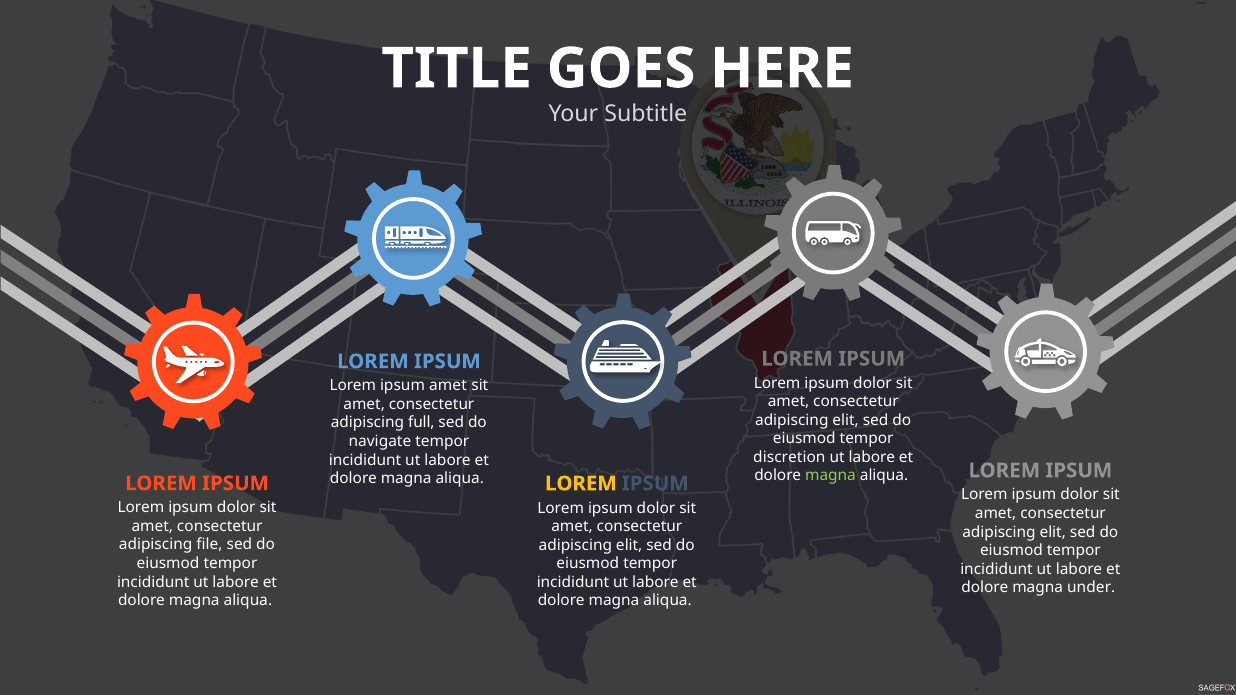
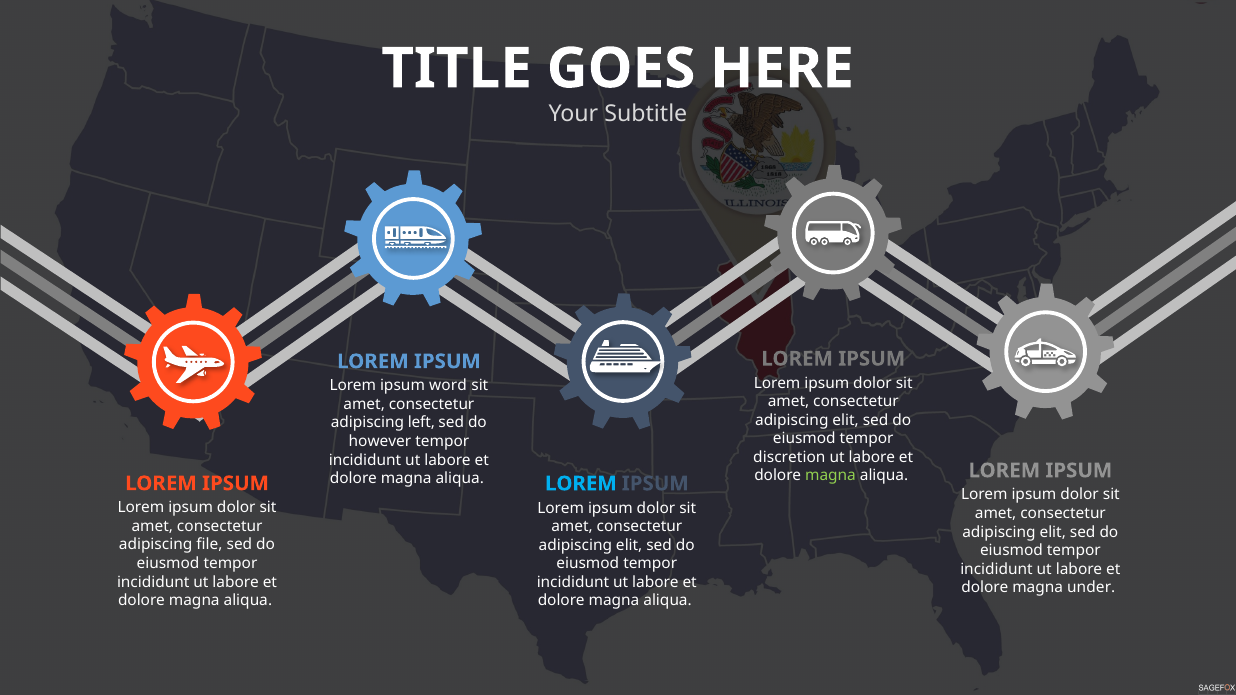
ipsum amet: amet -> word (448, 386)
full: full -> left (421, 423)
navigate: navigate -> however (380, 442)
LOREM colour: yellow -> light blue (581, 484)
